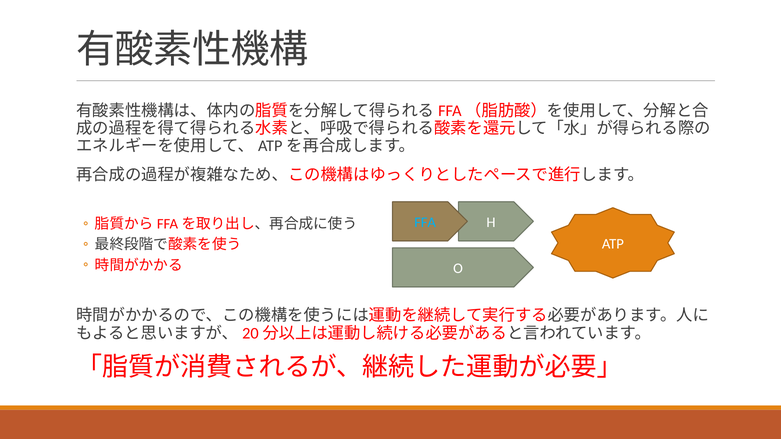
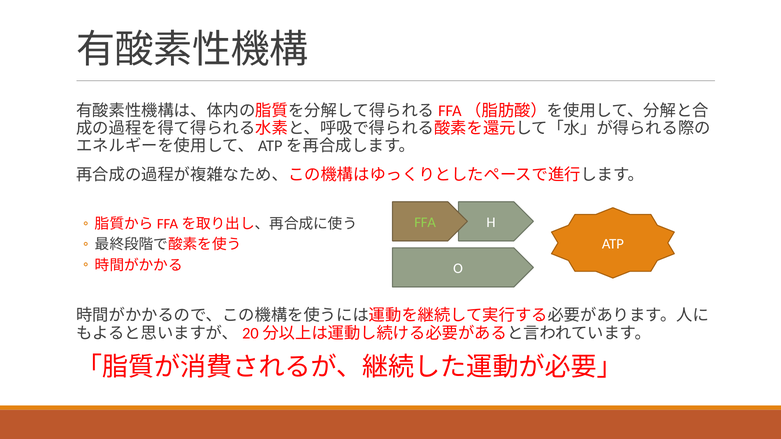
FFA colour: light blue -> light green (425, 223)
